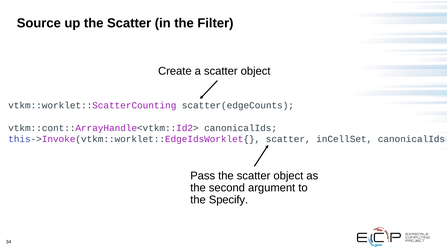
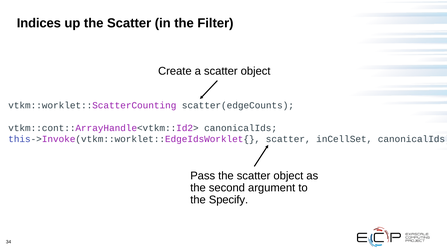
Source: Source -> Indices (39, 23)
